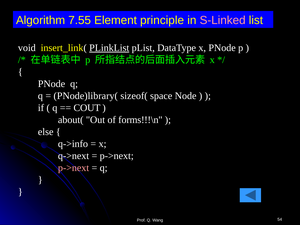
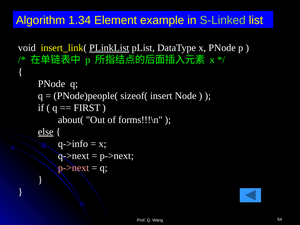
7.55: 7.55 -> 1.34 (80, 20)
principle: principle -> example (162, 20)
S-Linked colour: pink -> light green (223, 20)
PNode)library(: PNode)library( -> PNode)people( (86, 96)
space: space -> insert (161, 96)
COUT: COUT -> FIRST (87, 108)
else underline: none -> present (46, 132)
